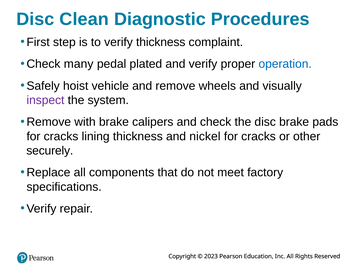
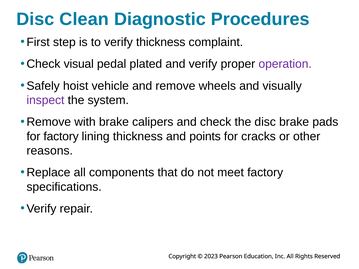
many: many -> visual (79, 64)
operation colour: blue -> purple (285, 64)
cracks: cracks -> factory (61, 136)
nickel: nickel -> points (205, 136)
securely: securely -> reasons (50, 151)
